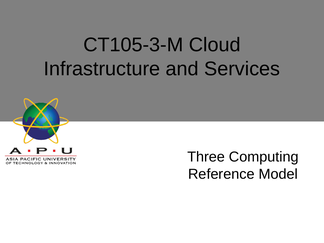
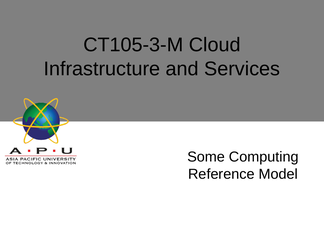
Three: Three -> Some (206, 157)
